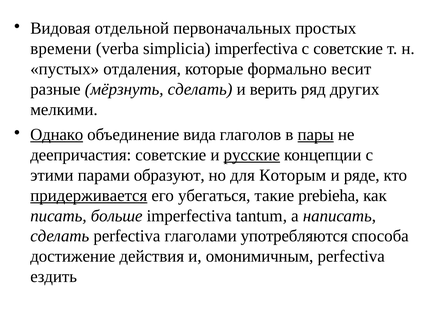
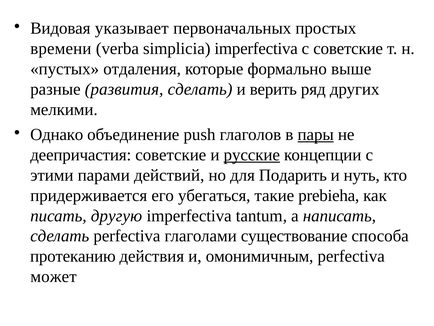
отдельной: отдельной -> указывает (132, 28)
весит: весит -> выше (351, 69)
мёрзнуть: мёрзнуть -> развития (124, 89)
Однако underline: present -> none (57, 134)
вида: вида -> push (199, 134)
образуют: образуют -> действий (169, 175)
Которым: Которым -> Подарить (293, 175)
ряде: ряде -> нуть (362, 175)
придерживается underline: present -> none (89, 195)
больше: больше -> другую (116, 215)
употребляются: употребляются -> существование (294, 236)
достижение: достижение -> протеканию (73, 256)
ездить: ездить -> может (54, 276)
